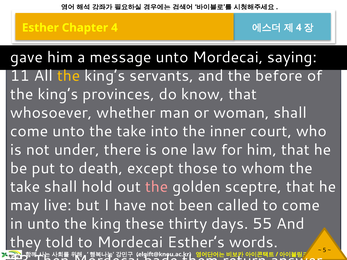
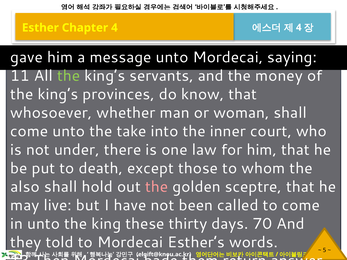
the colour: yellow -> light green (69, 76)
before: before -> money (279, 76)
take: take -> also (25, 187)
55: 55 -> 70 (262, 224)
